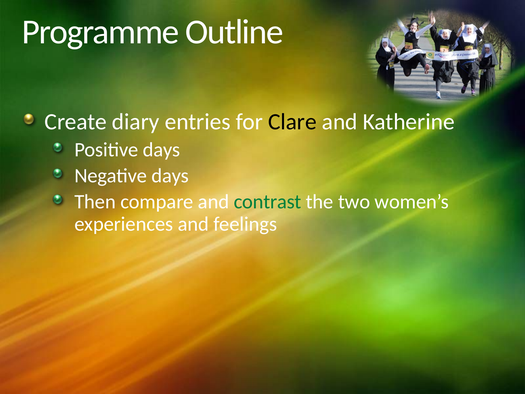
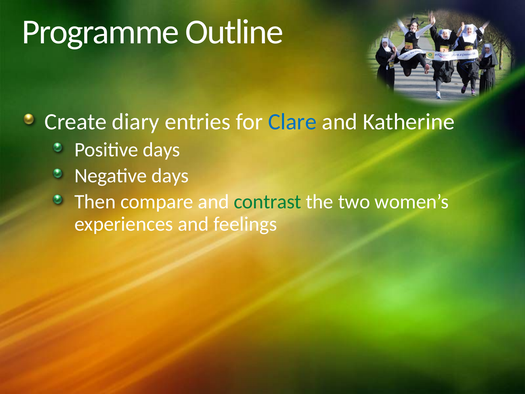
Clare colour: black -> blue (292, 122)
